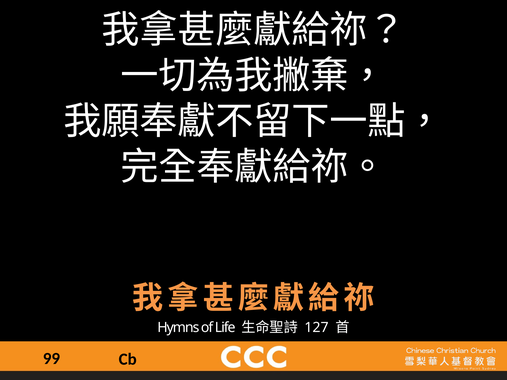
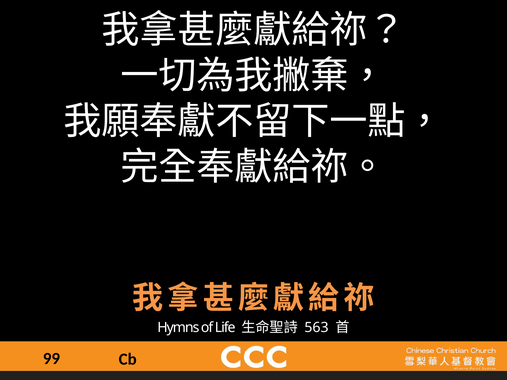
127: 127 -> 563 (317, 328)
